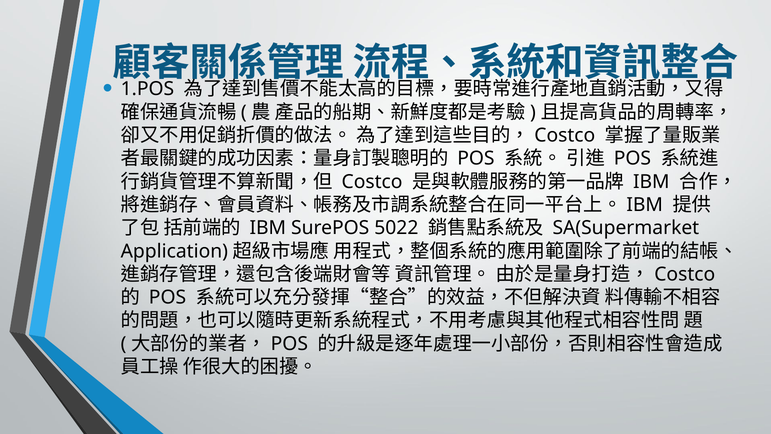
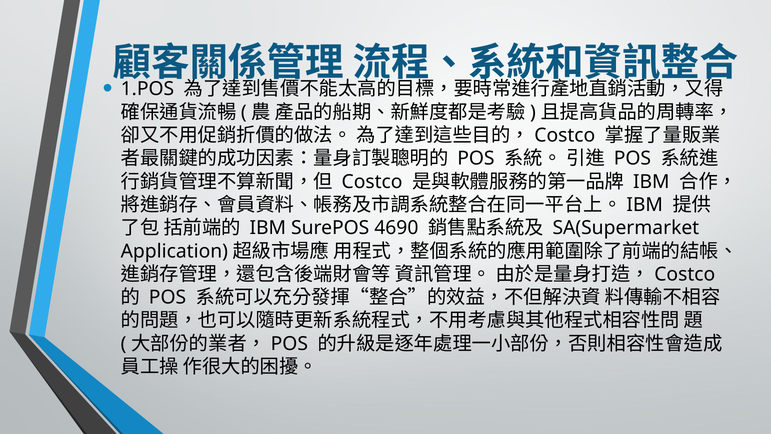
5022: 5022 -> 4690 (396, 228)
